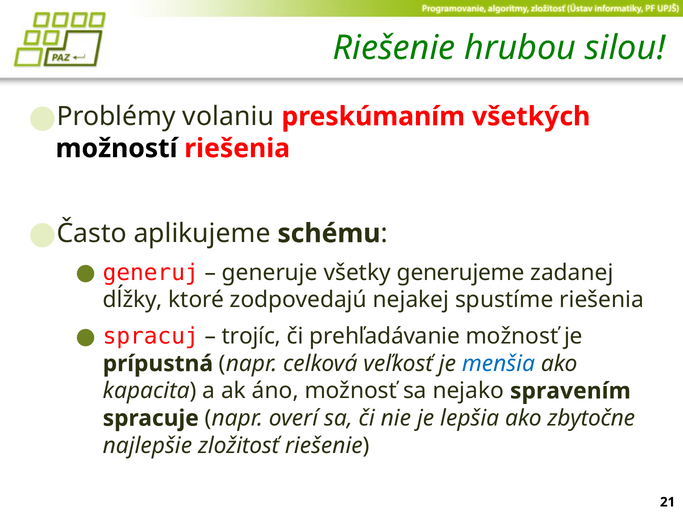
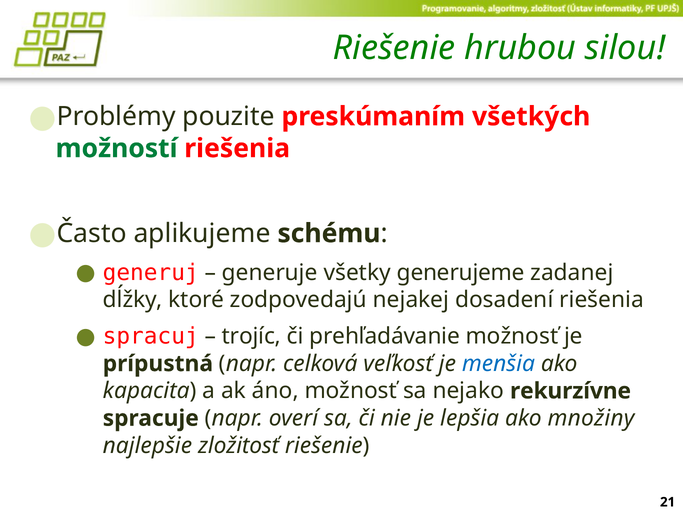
volaniu: volaniu -> pouzite (229, 117)
možností colour: black -> green (117, 148)
spustíme: spustíme -> dosadení (504, 300)
spravením: spravením -> rekurzívne (571, 391)
zbytočne: zbytočne -> množiny (591, 418)
